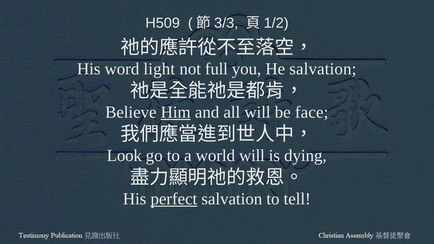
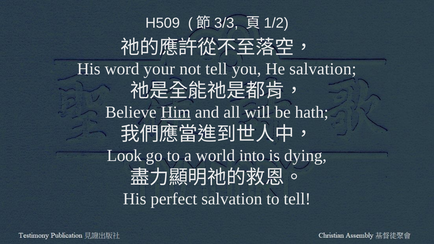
light: light -> your (159, 69)
not full: full -> tell (216, 69)
face: face -> hath (312, 112)
world will: will -> into (252, 156)
perfect underline: present -> none (174, 199)
